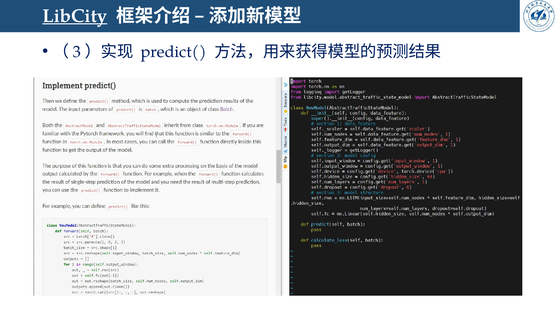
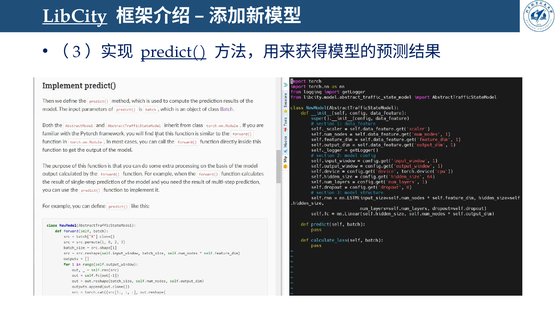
predict( underline: none -> present (174, 52)
